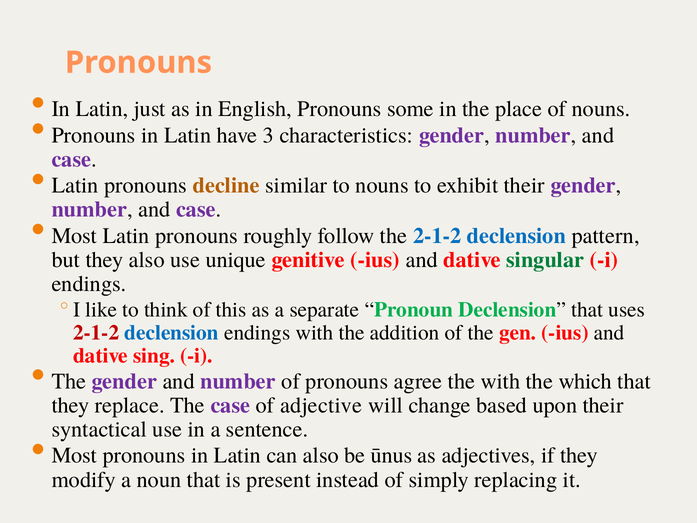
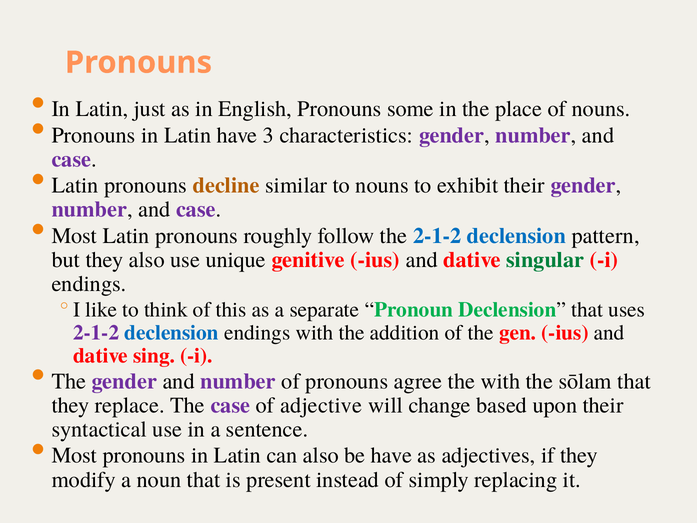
2-1-2 colour: red -> purple (96, 332)
which: which -> sōlam (585, 381)
be ūnus: ūnus -> have (392, 455)
